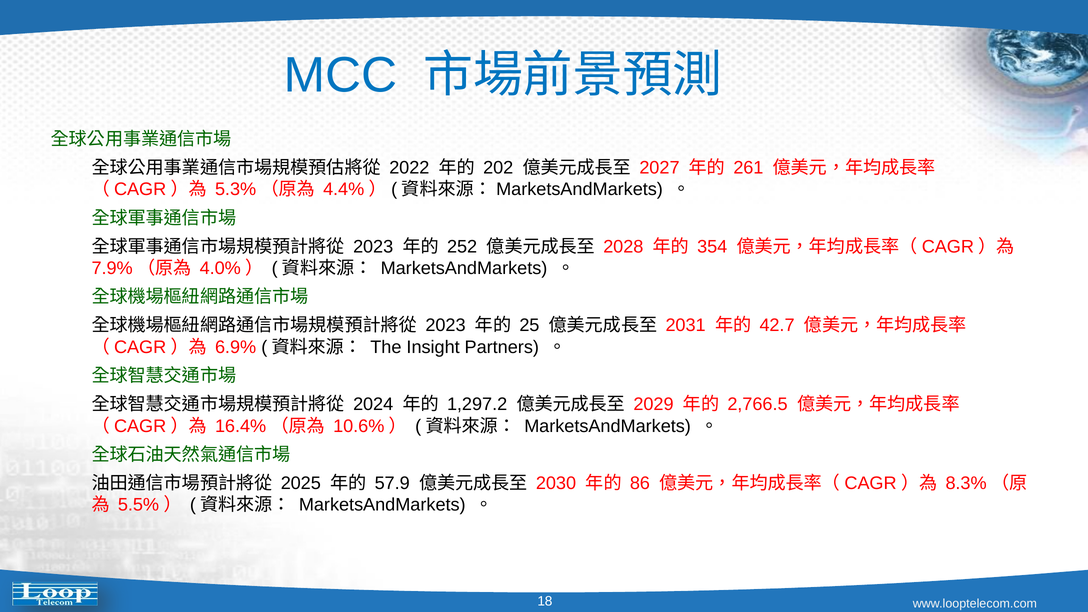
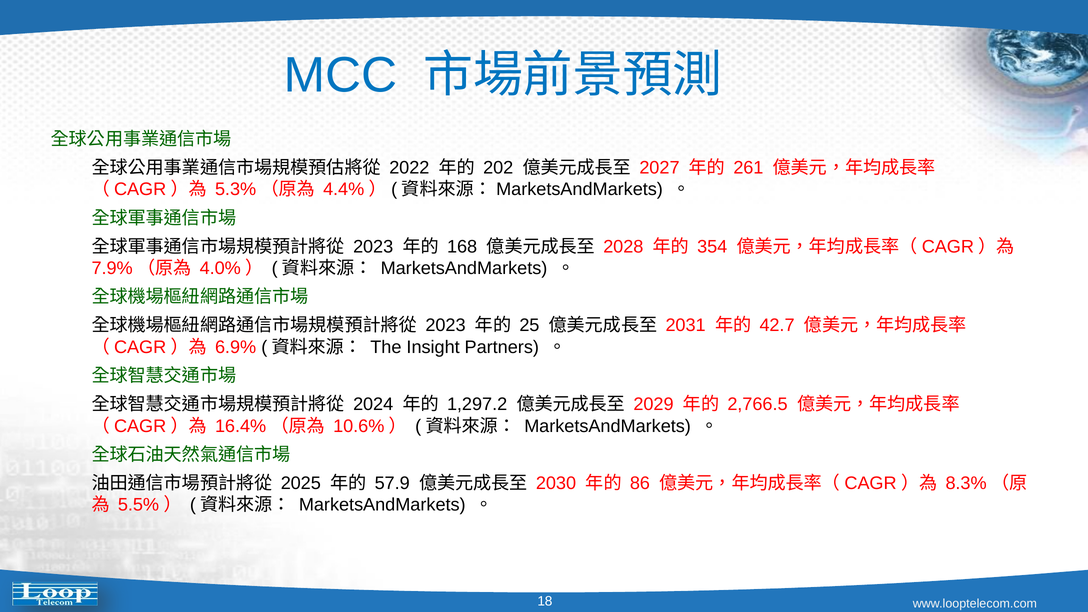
252: 252 -> 168 (462, 247)
